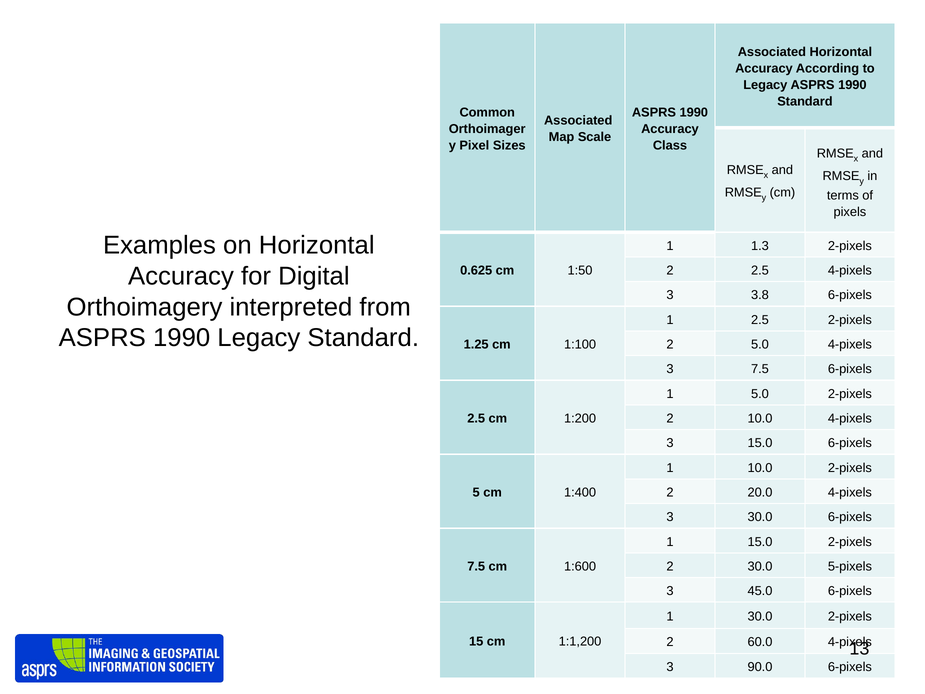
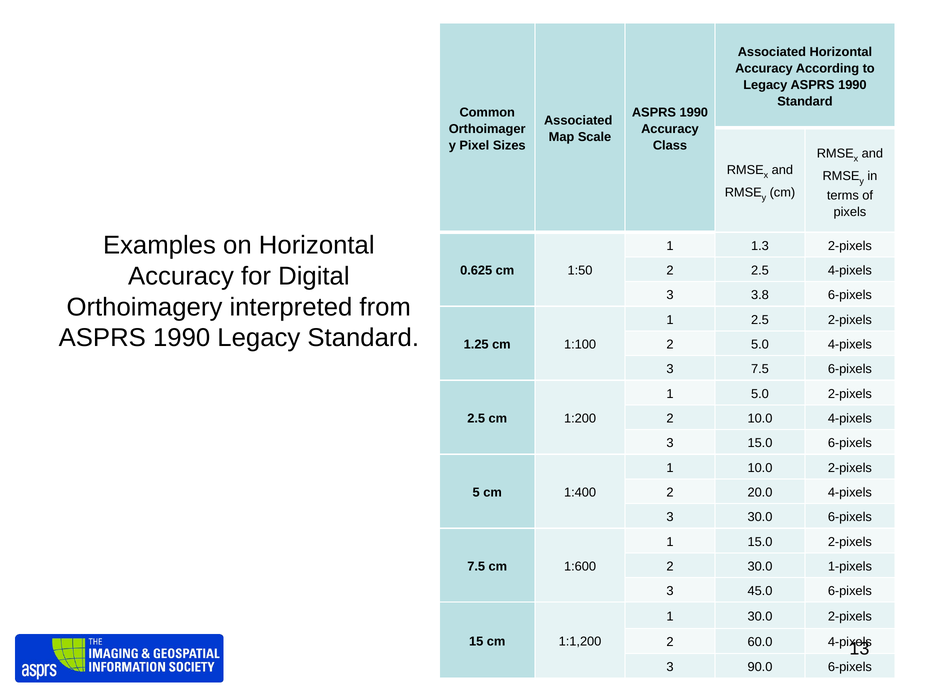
5-pixels: 5-pixels -> 1-pixels (850, 566)
